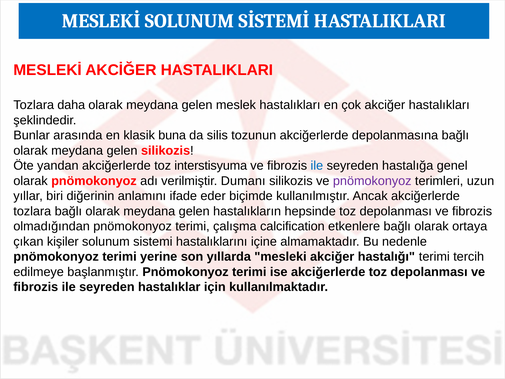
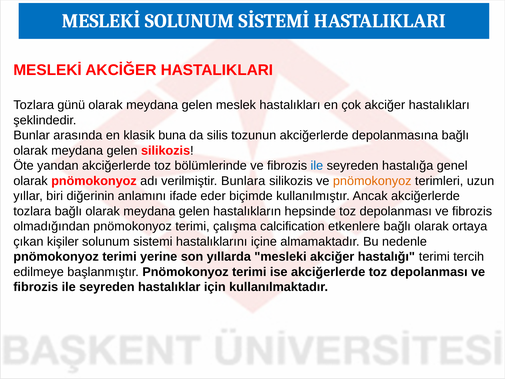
daha: daha -> günü (71, 105)
interstisyuma: interstisyuma -> bölümlerinde (211, 166)
Dumanı: Dumanı -> Bunlara (243, 181)
pnömokonyoz colour: purple -> orange (372, 181)
